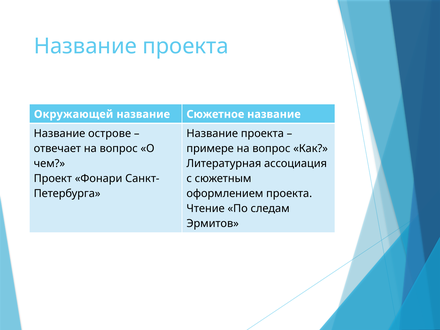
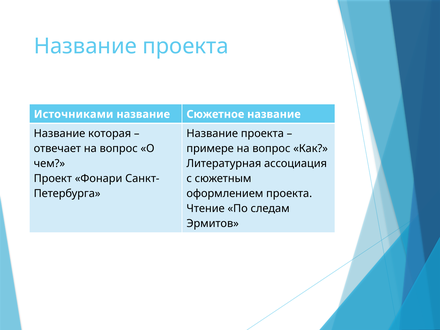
Окружающей: Окружающей -> Источниками (74, 114)
острове: острове -> которая (110, 134)
